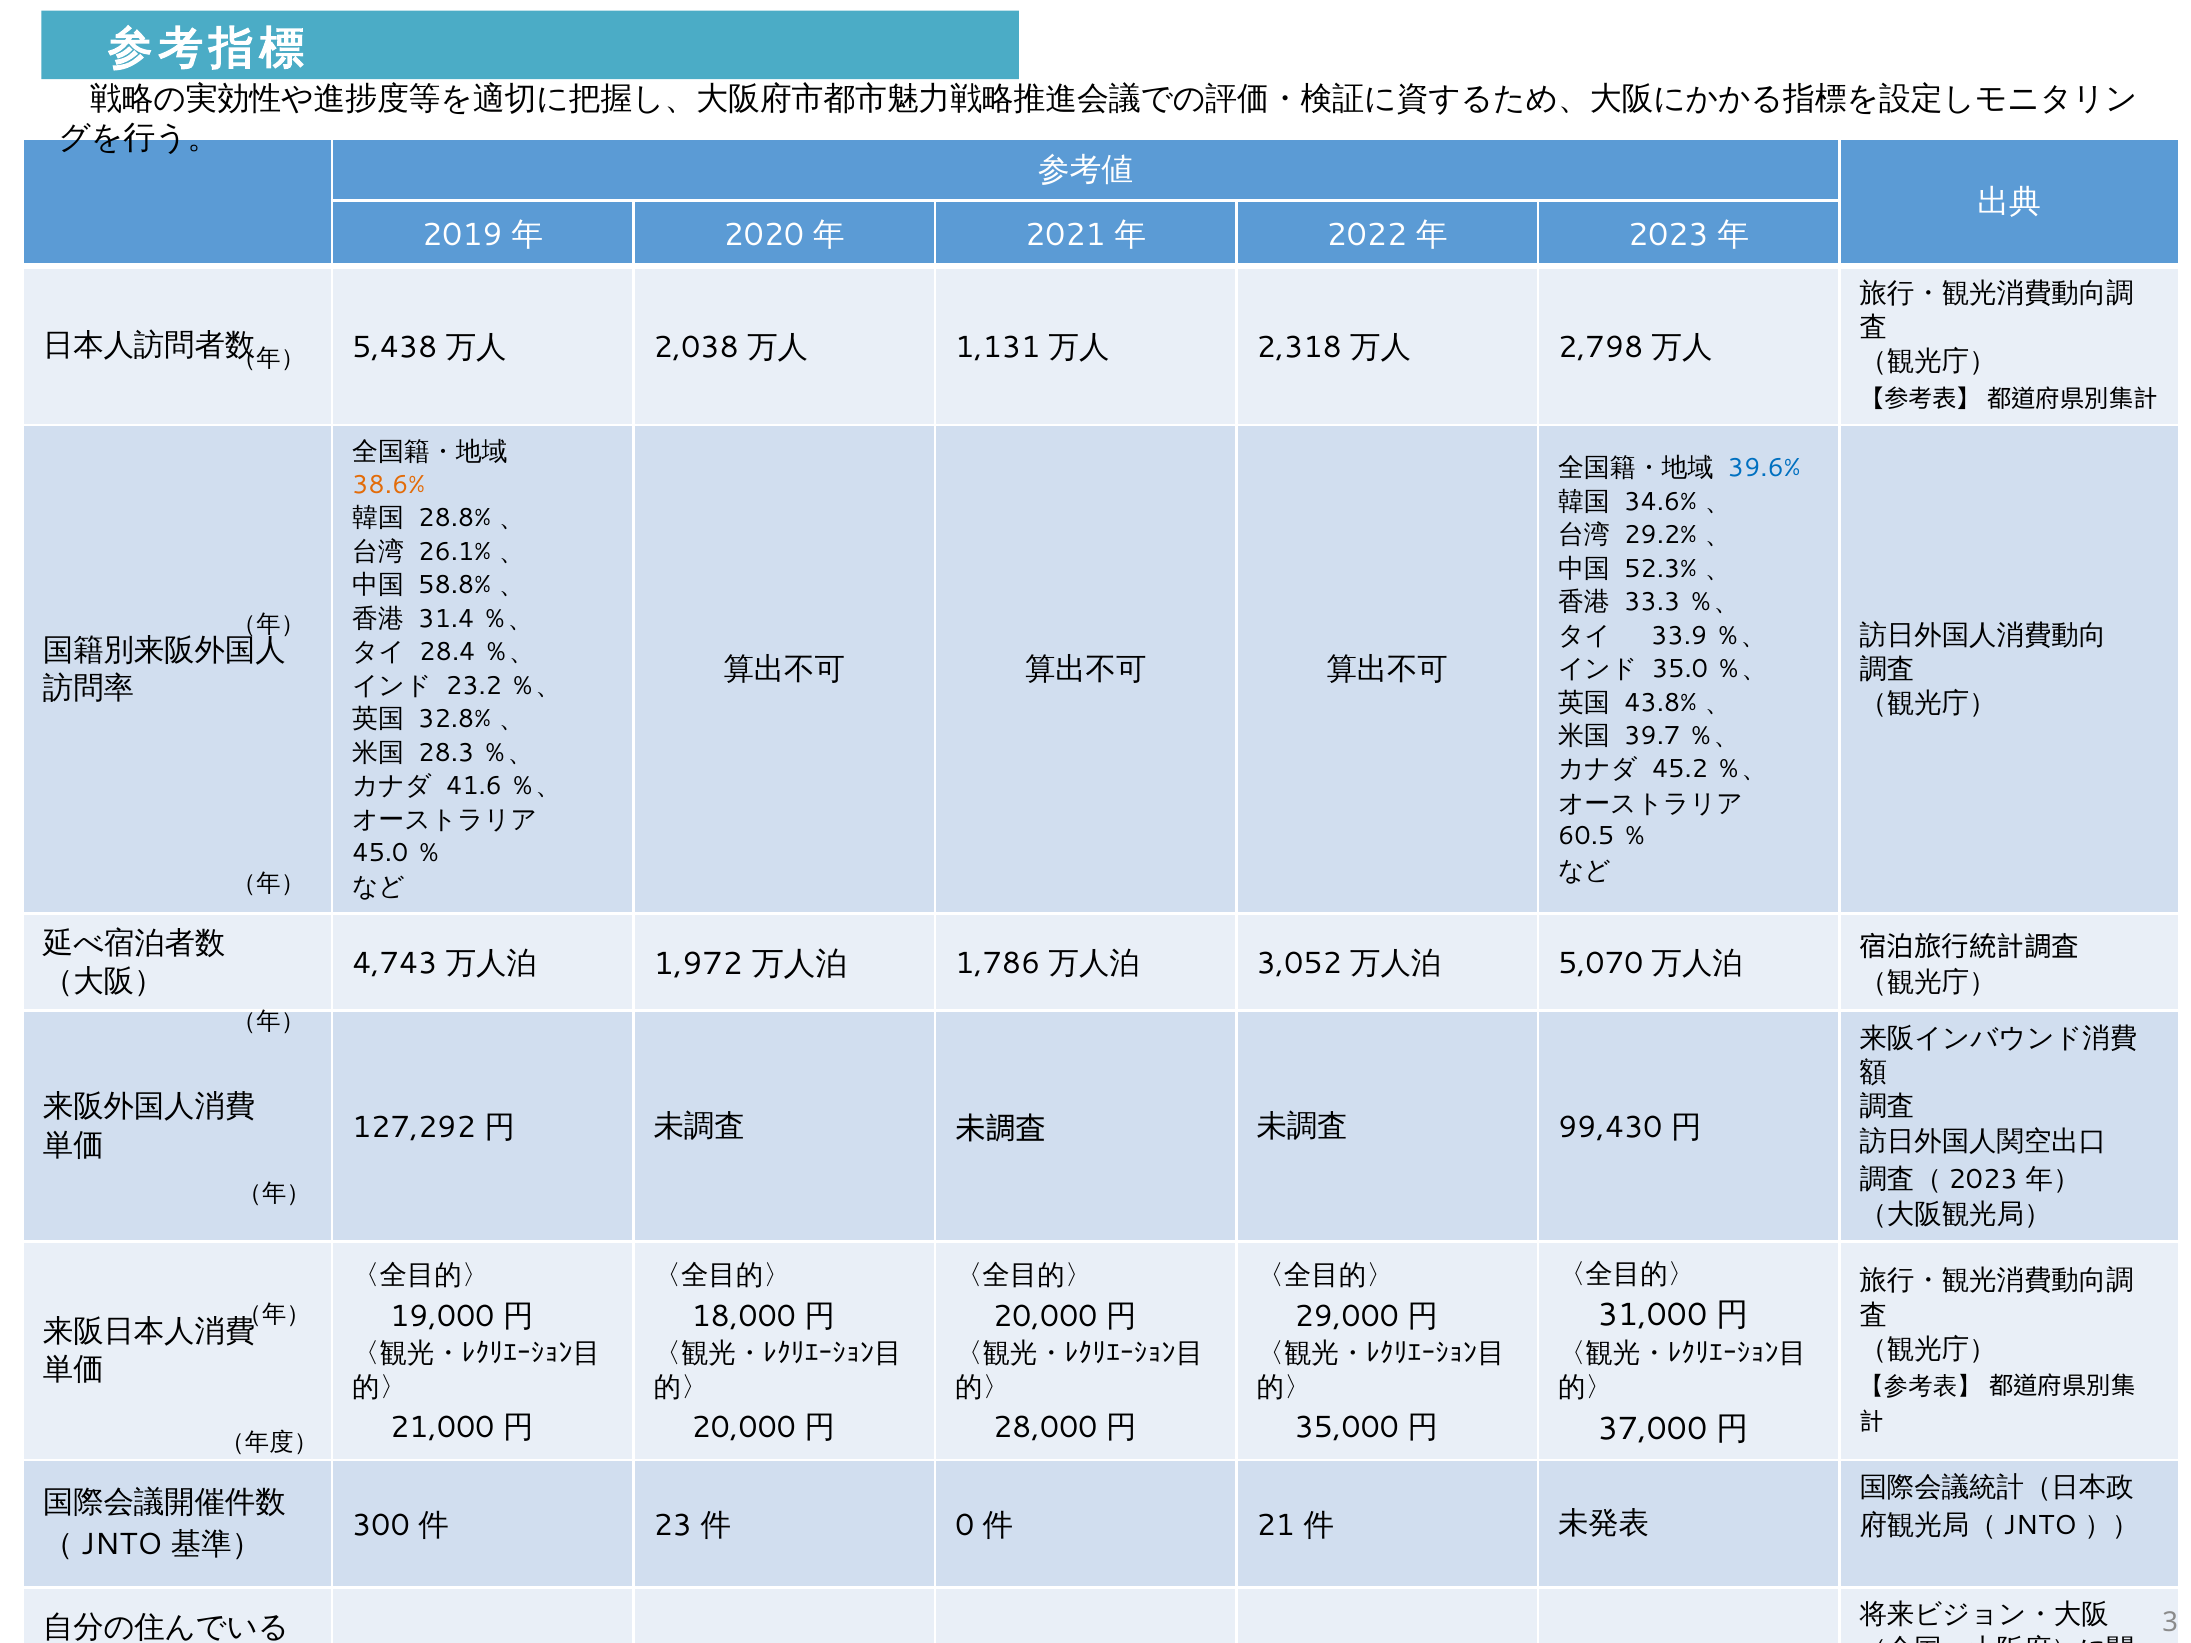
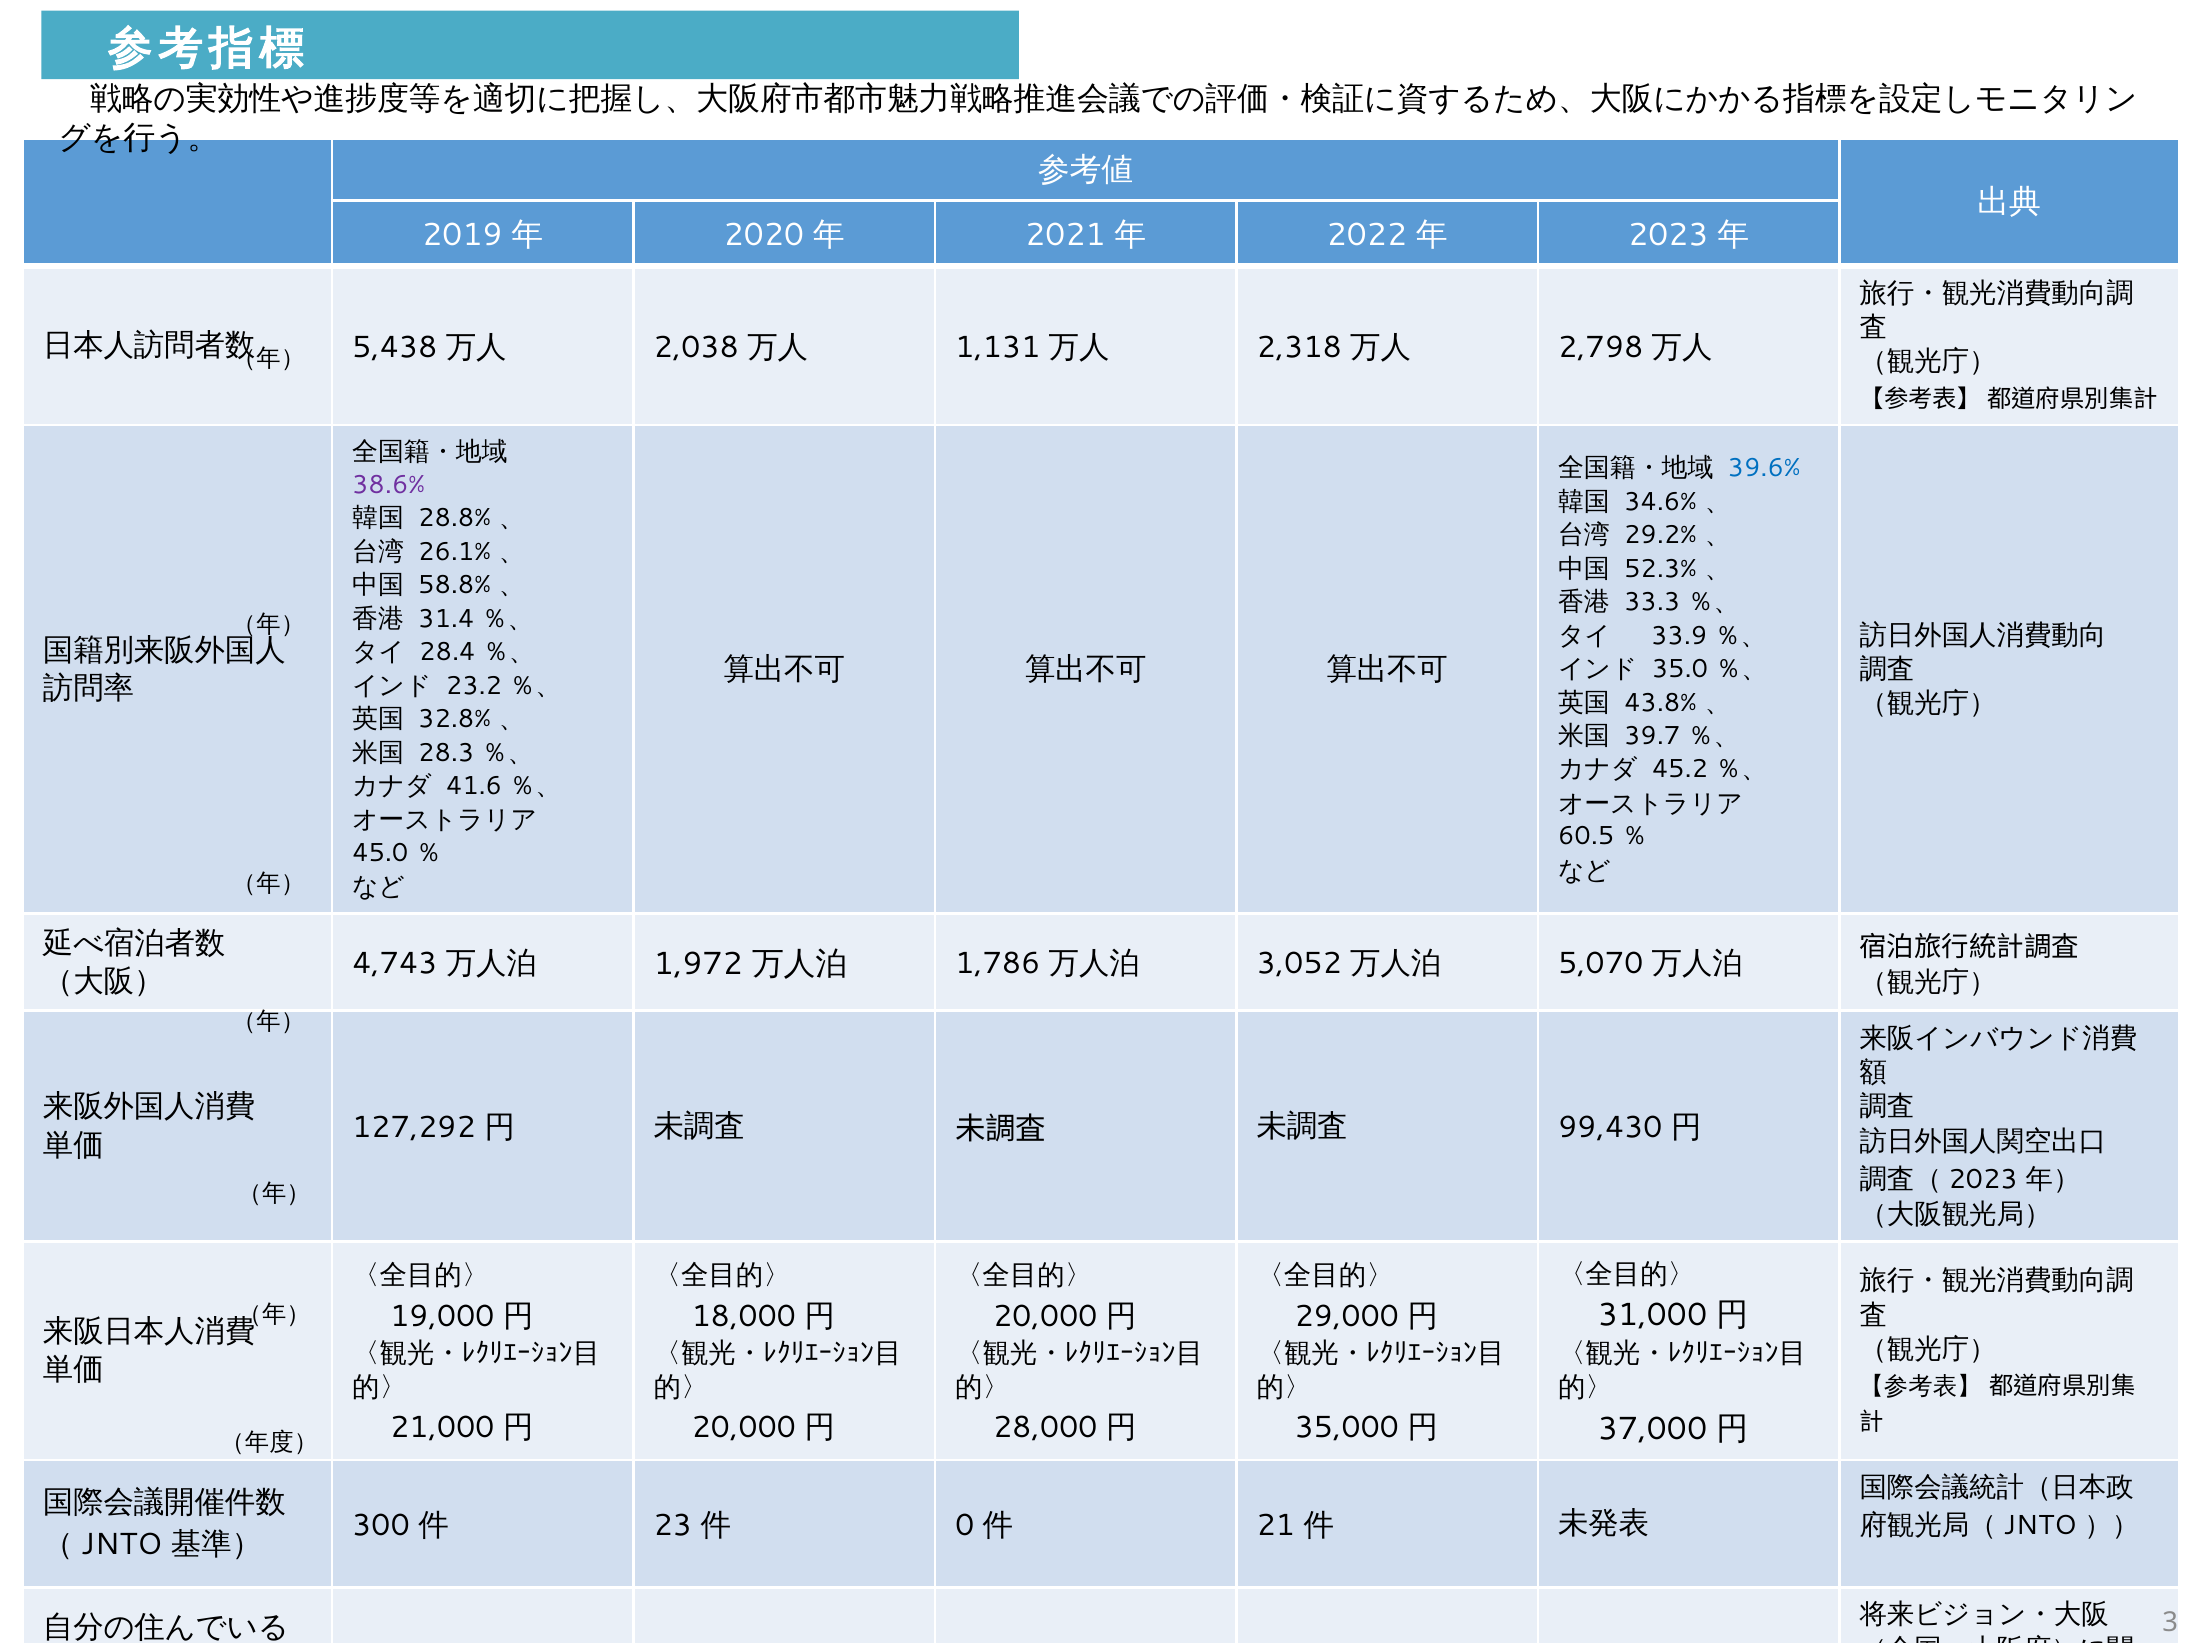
38.6% colour: orange -> purple (389, 485)
